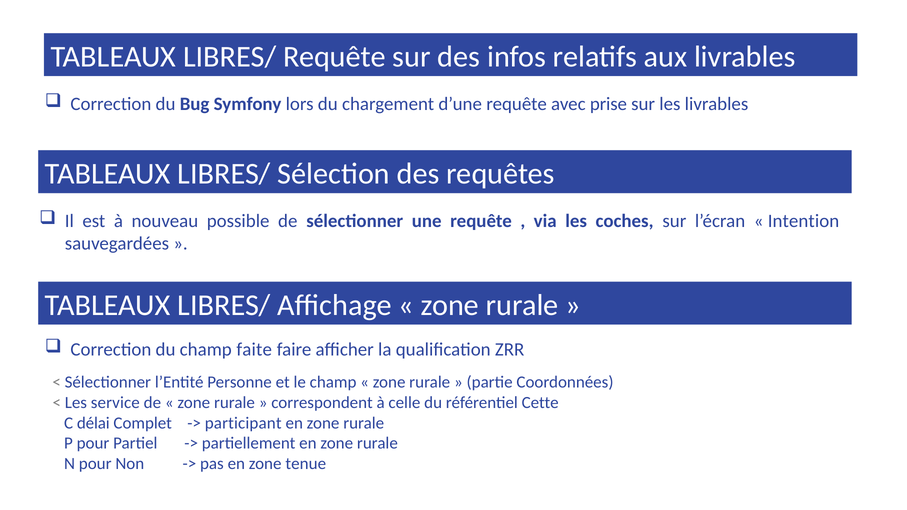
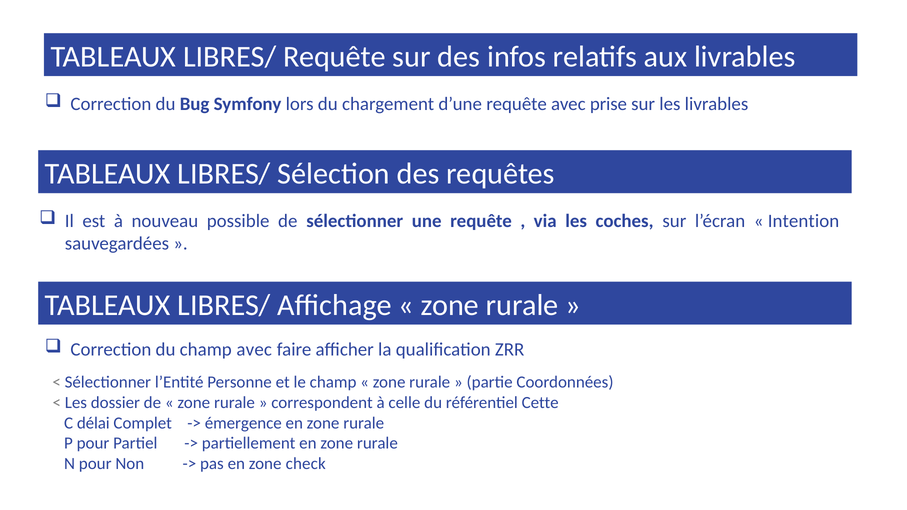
champ faite: faite -> avec (254, 349)
service: service -> dossier (115, 403)
participant: participant -> émergence (243, 423)
tenue: tenue -> check (306, 464)
